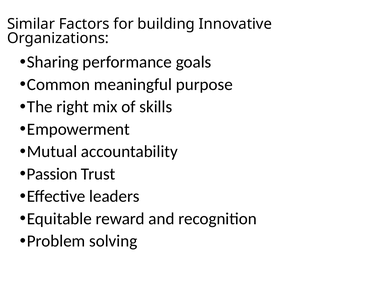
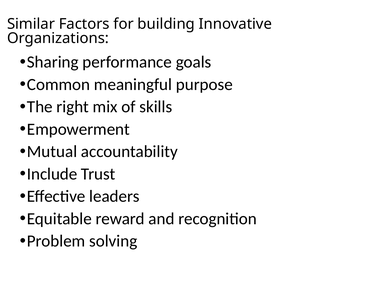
Passion: Passion -> Include (52, 174)
